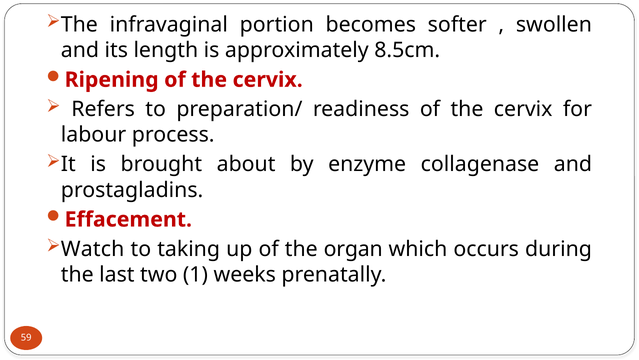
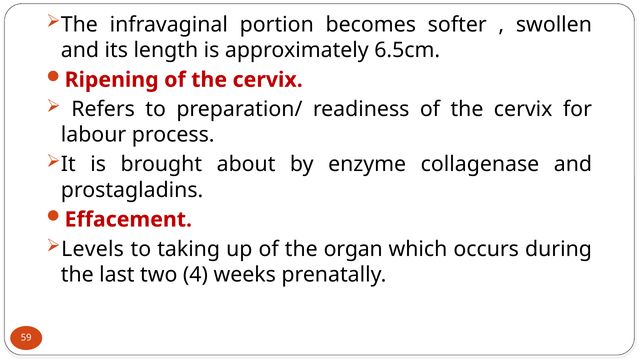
8.5cm: 8.5cm -> 6.5cm (407, 50)
Watch: Watch -> Levels (93, 249)
1: 1 -> 4 (195, 274)
